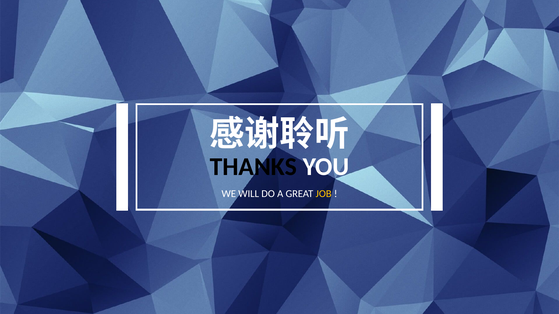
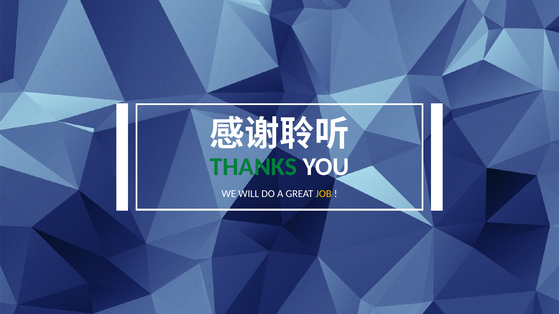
THANKS colour: black -> green (253, 167)
